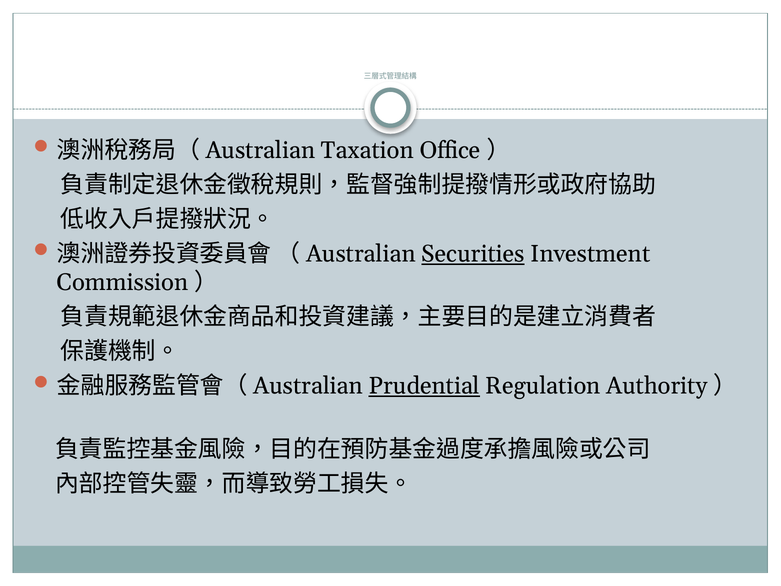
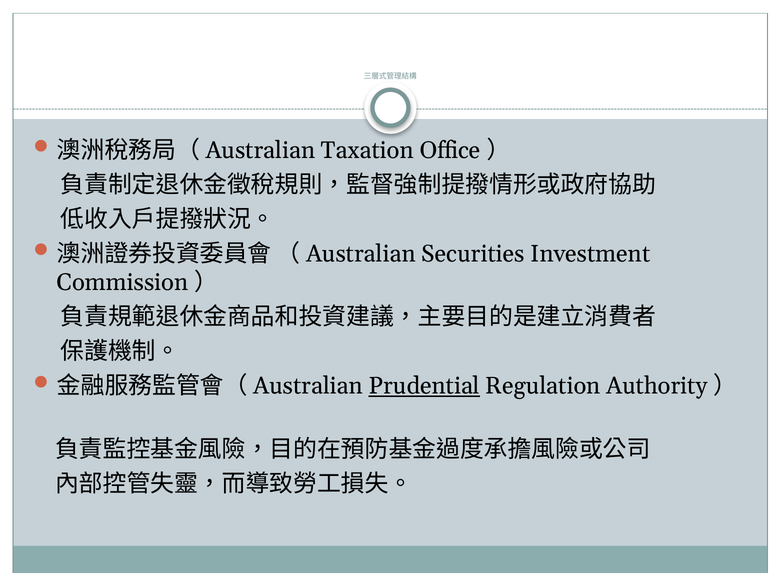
Securities underline: present -> none (473, 254)
